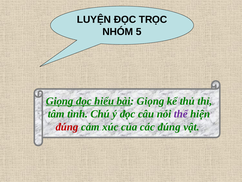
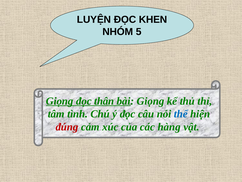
TRỌC: TRỌC -> KHEN (153, 20)
hiểu: hiểu -> thân (104, 101)
thể colour: purple -> blue (181, 114)
các đúng: đúng -> hàng (169, 127)
